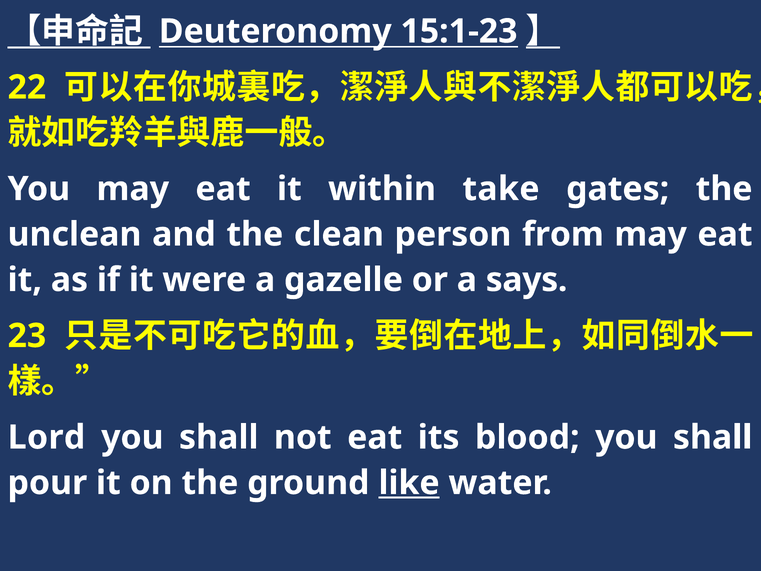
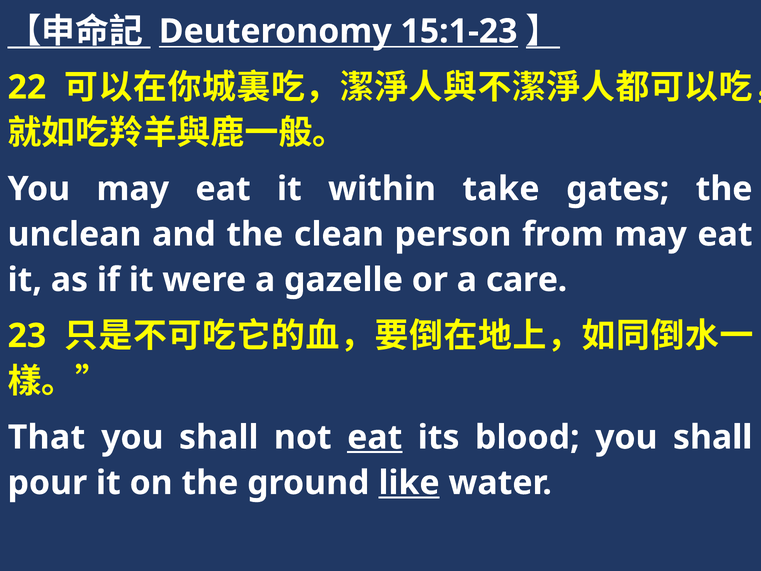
says: says -> care (527, 280)
Lord: Lord -> That (46, 437)
eat underline: none -> present (375, 437)
